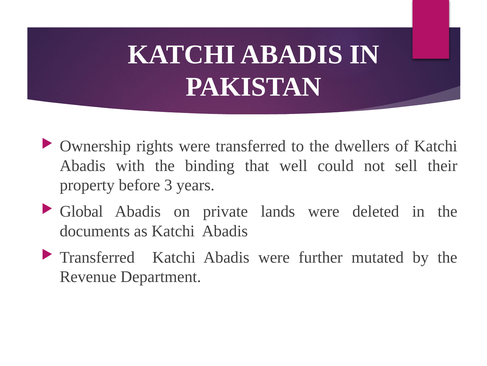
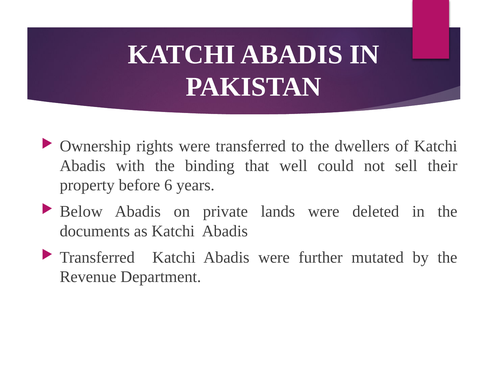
3: 3 -> 6 (168, 185)
Global: Global -> Below (81, 211)
